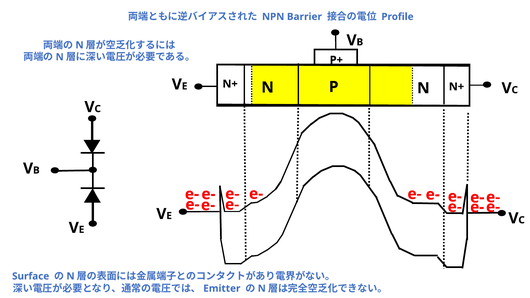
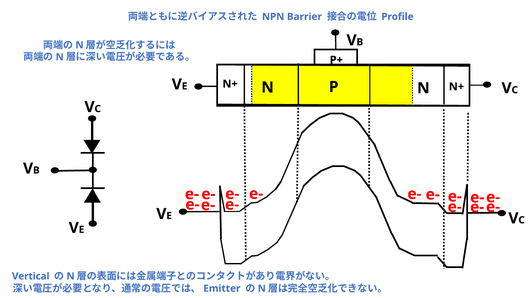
Surface: Surface -> Vertical (31, 276)
